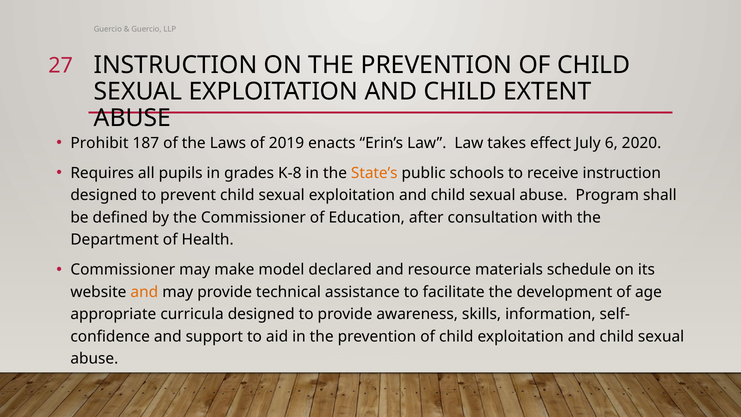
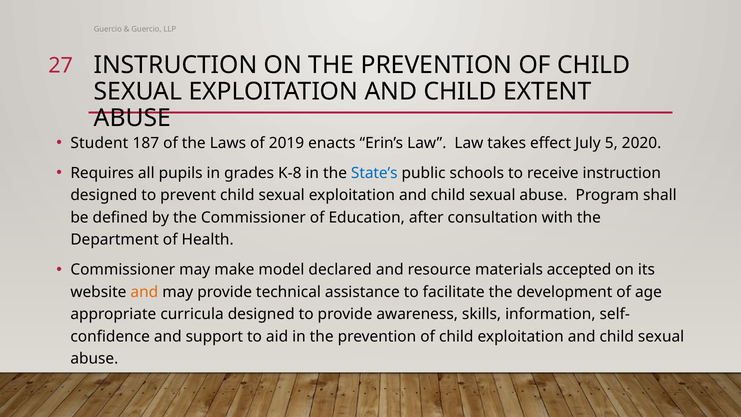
Prohibit: Prohibit -> Student (99, 143)
6: 6 -> 5 (611, 143)
State’s colour: orange -> blue (374, 173)
schedule: schedule -> accepted (579, 270)
